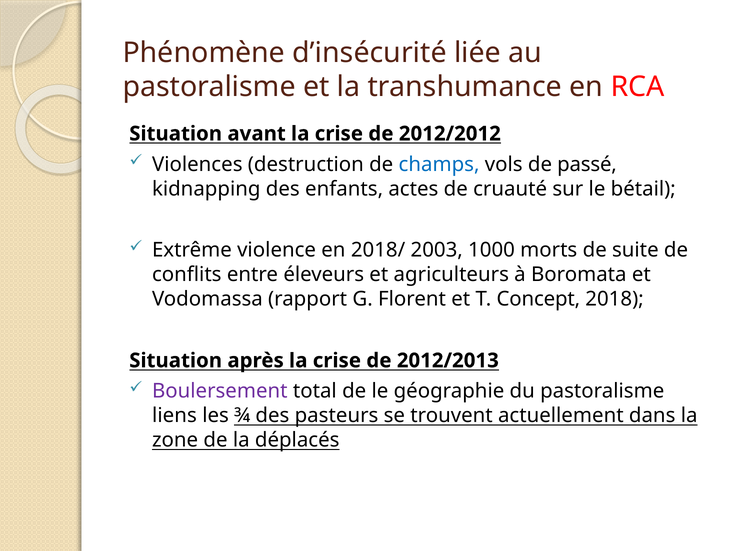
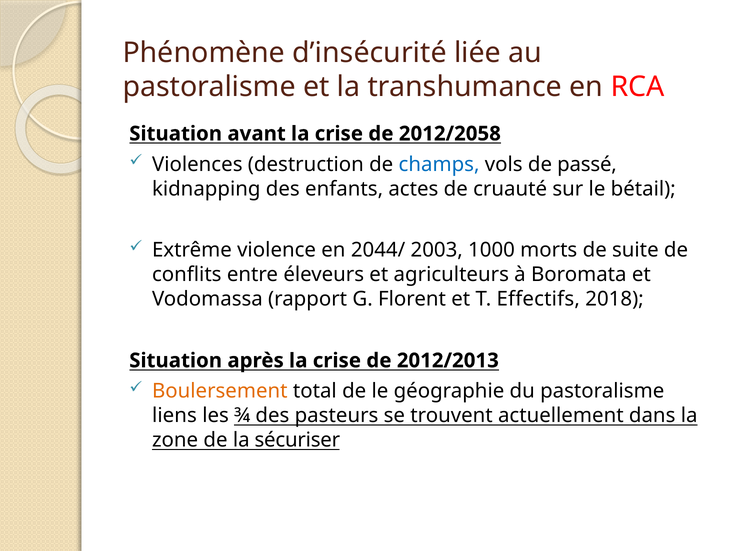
2012/2012: 2012/2012 -> 2012/2058 (450, 134)
2018/: 2018/ -> 2044/ (378, 250)
Concept: Concept -> Effectifs (538, 299)
Boulersement colour: purple -> orange (220, 391)
déplacés: déplacés -> sécuriser (297, 440)
